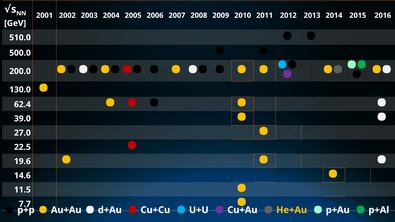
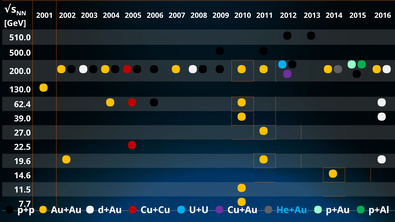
He+Au colour: yellow -> light blue (292, 210)
